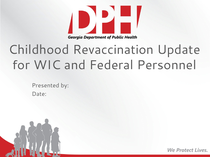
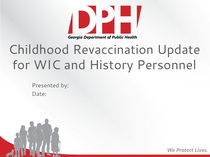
Federal: Federal -> History (111, 65)
